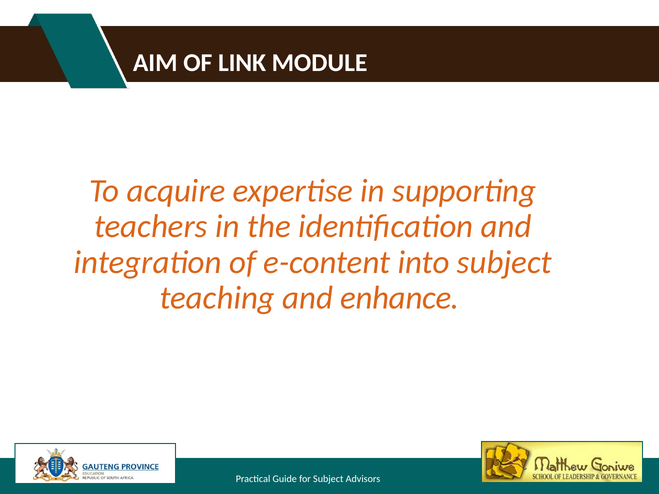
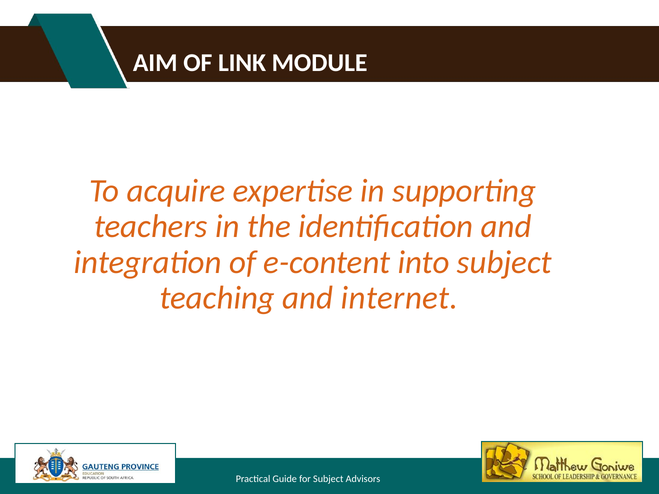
enhance: enhance -> internet (399, 298)
